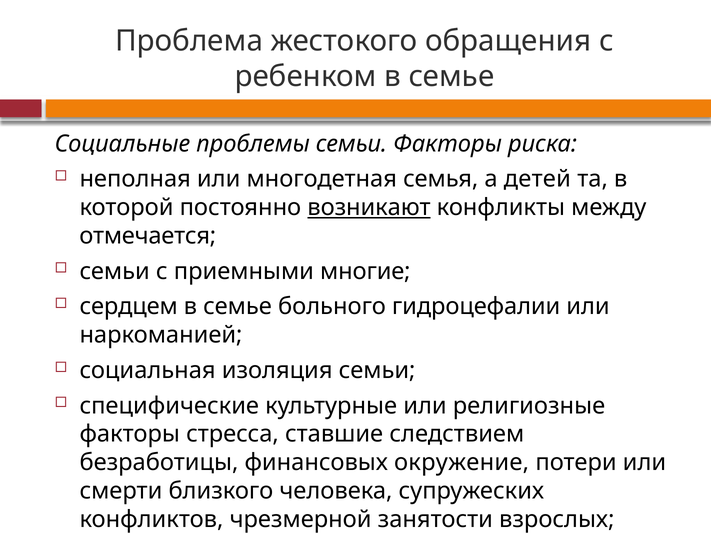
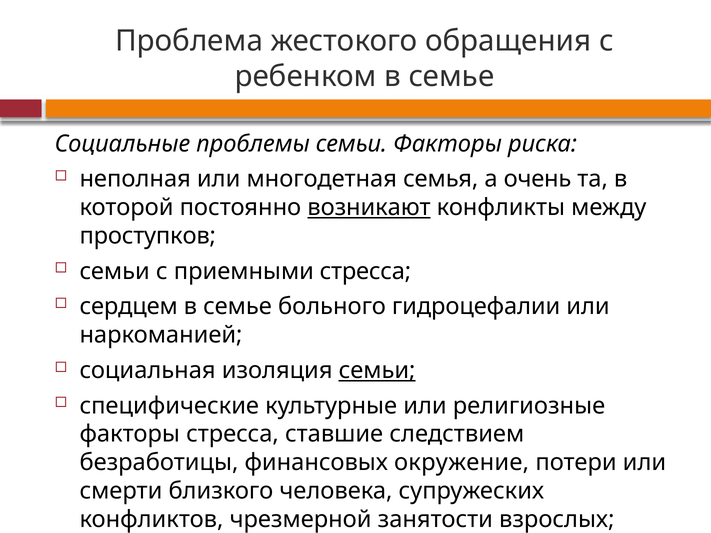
детей: детей -> очень (538, 179)
отмечается: отмечается -> проступков (148, 236)
приемными многие: многие -> стресса (365, 271)
семьи underline: none -> present (377, 371)
